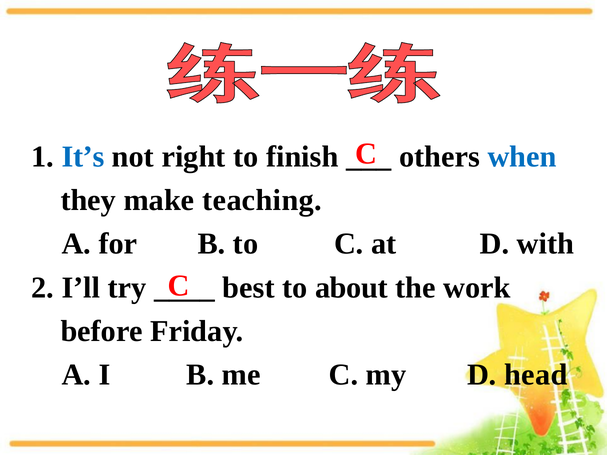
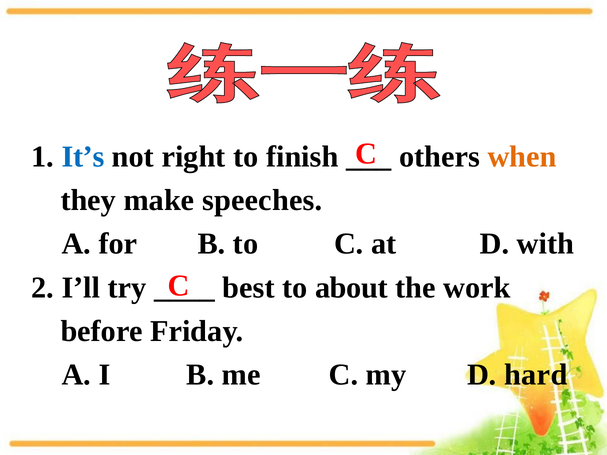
when colour: blue -> orange (522, 157)
teaching: teaching -> speeches (262, 200)
head: head -> hard (536, 375)
